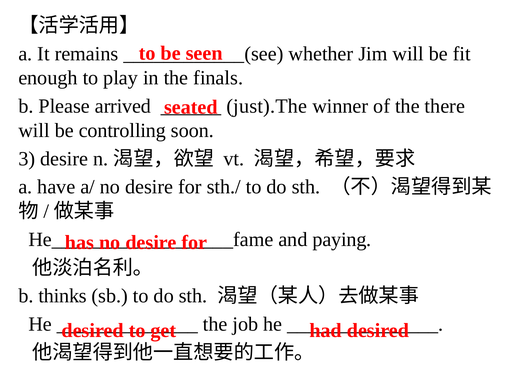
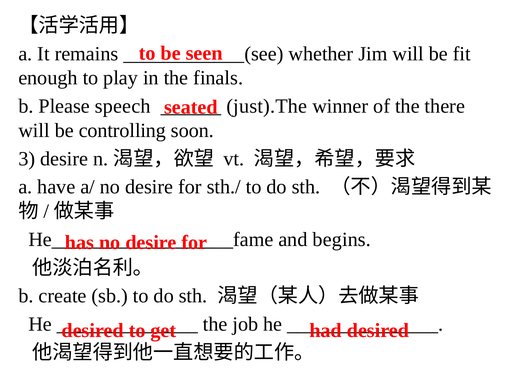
arrived: arrived -> speech (123, 106)
paying: paying -> begins (342, 240)
thinks: thinks -> create (63, 296)
